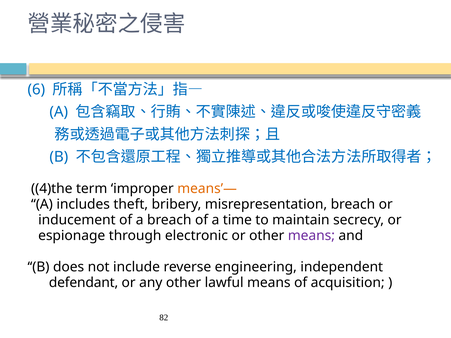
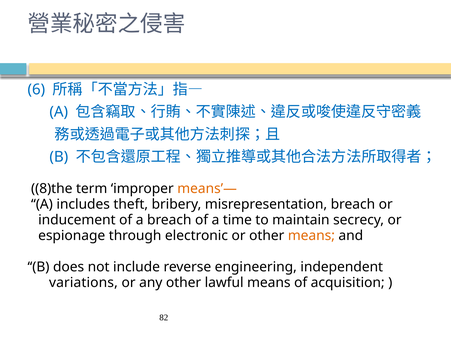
4)the: 4)the -> 8)the (52, 189)
means colour: purple -> orange (311, 236)
defendant: defendant -> variations (83, 283)
